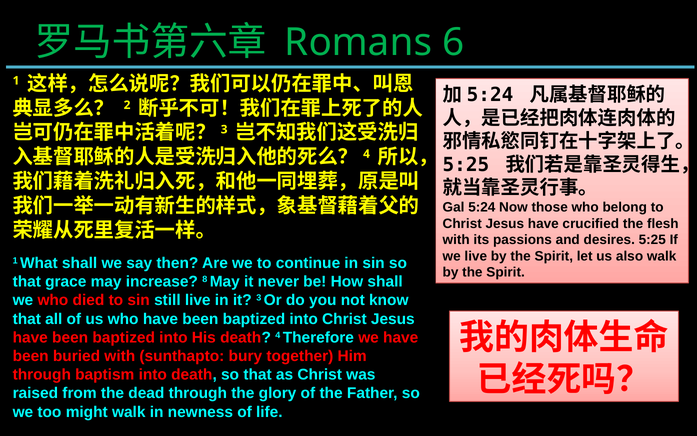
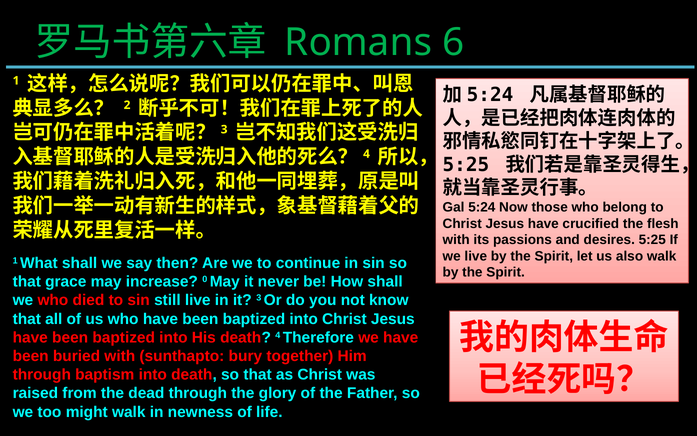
8: 8 -> 0 (205, 279)
